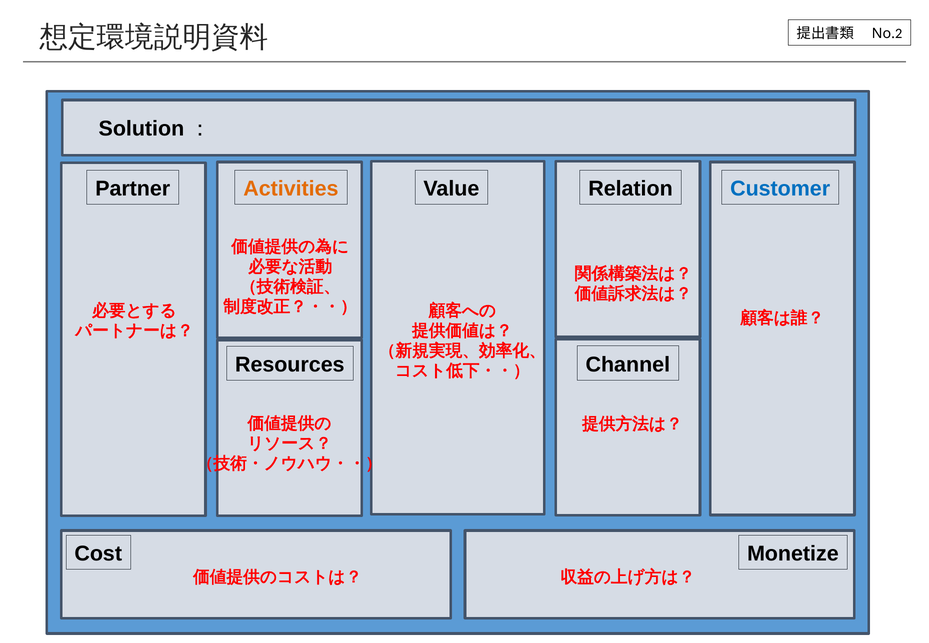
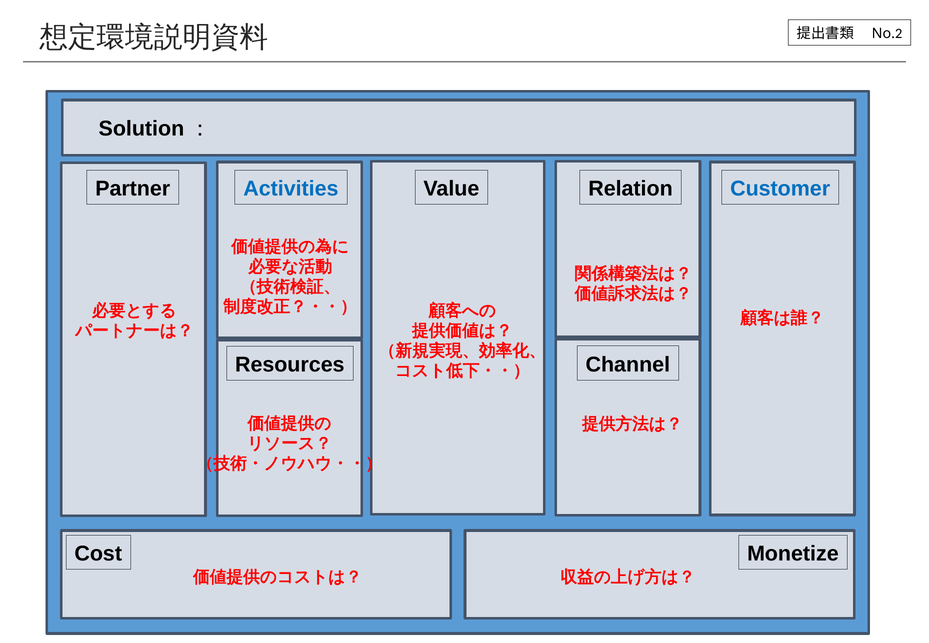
Activities colour: orange -> blue (291, 189)
